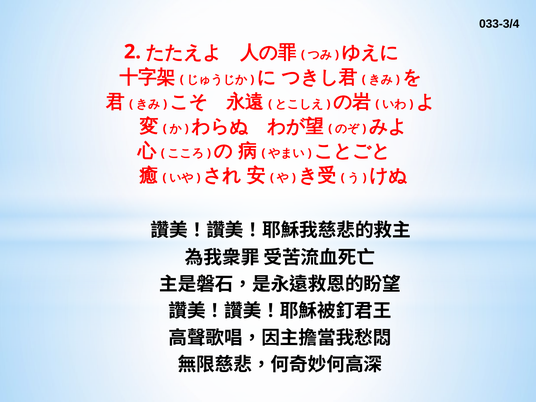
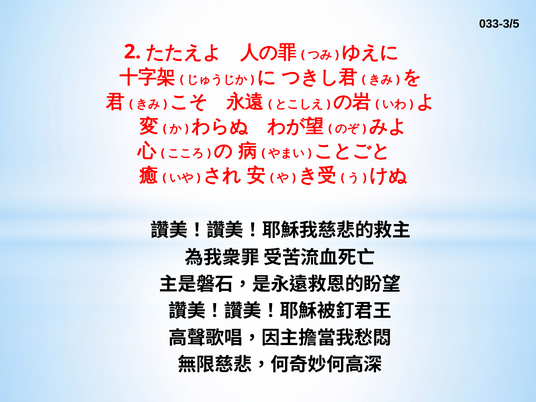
033-3/4: 033-3/4 -> 033-3/5 (499, 24)
